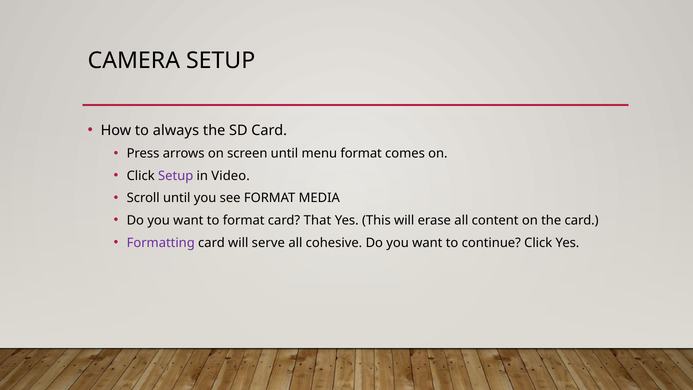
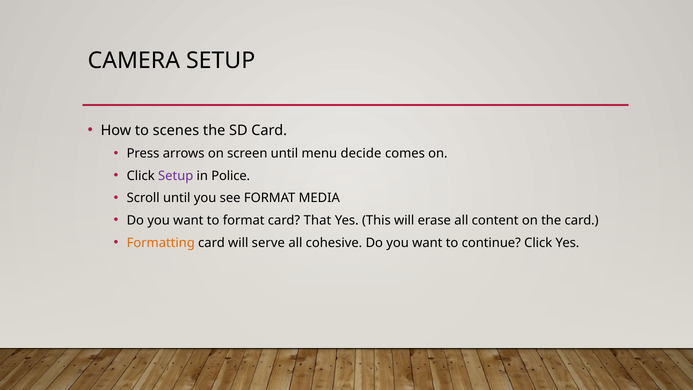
always: always -> scenes (176, 130)
menu format: format -> decide (361, 153)
Video: Video -> Police (231, 176)
Formatting colour: purple -> orange (161, 243)
